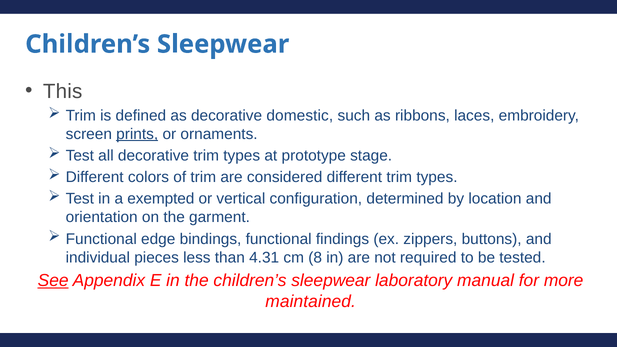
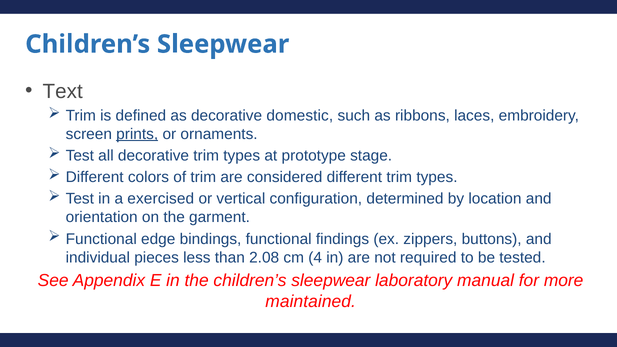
This: This -> Text (63, 91)
exempted: exempted -> exercised (161, 199)
4.31: 4.31 -> 2.08 (264, 257)
8: 8 -> 4 (315, 257)
See underline: present -> none (53, 281)
